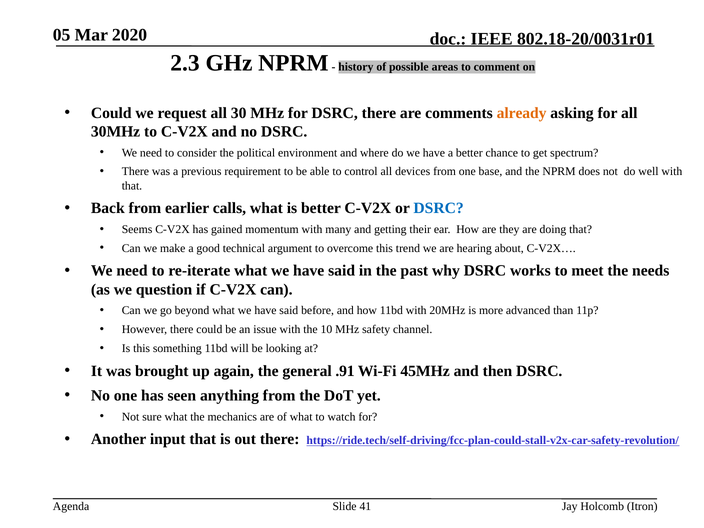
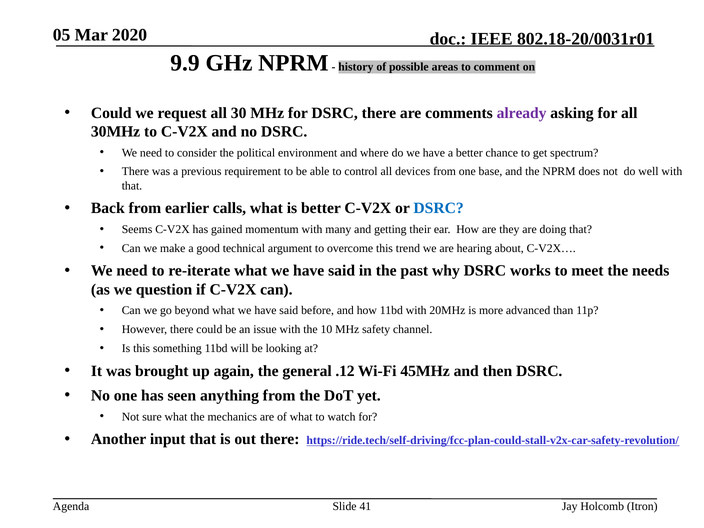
2.3: 2.3 -> 9.9 (185, 63)
already colour: orange -> purple (522, 113)
.91: .91 -> .12 (345, 371)
